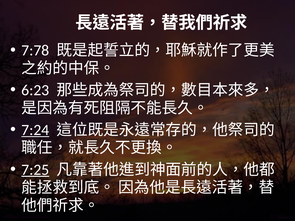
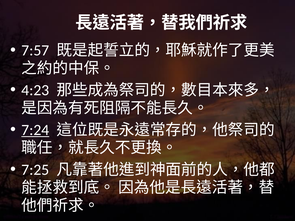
7:78: 7:78 -> 7:57 (35, 50)
6:23: 6:23 -> 4:23 (35, 90)
7:25 underline: present -> none (35, 170)
